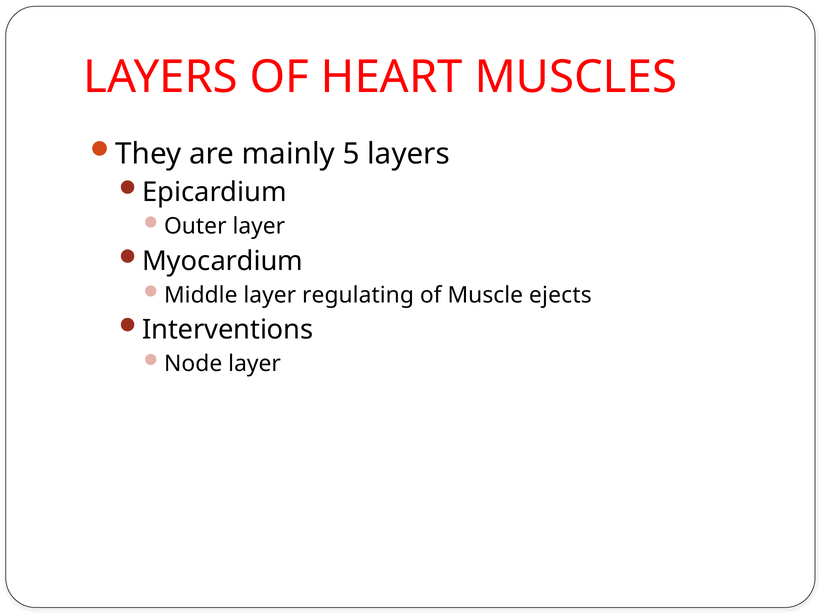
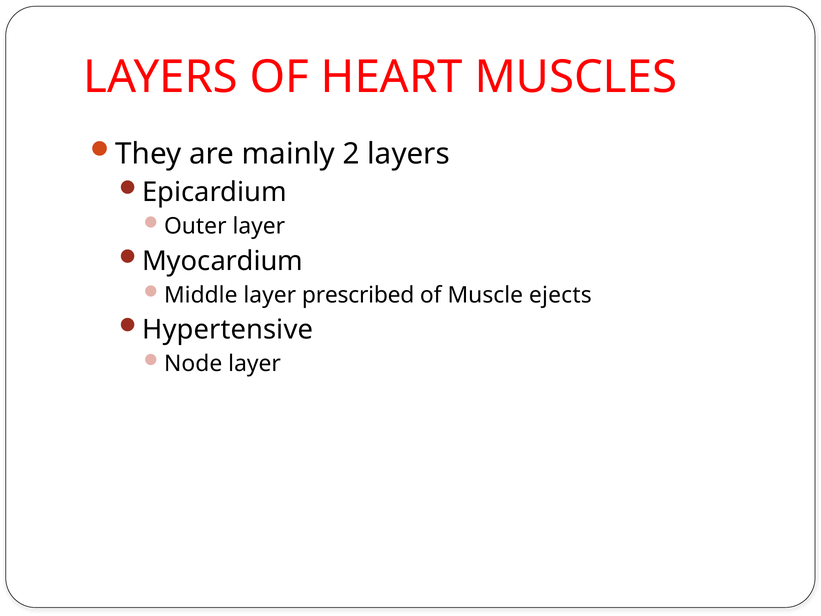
5: 5 -> 2 (351, 154)
regulating: regulating -> prescribed (358, 295)
Interventions: Interventions -> Hypertensive (228, 330)
